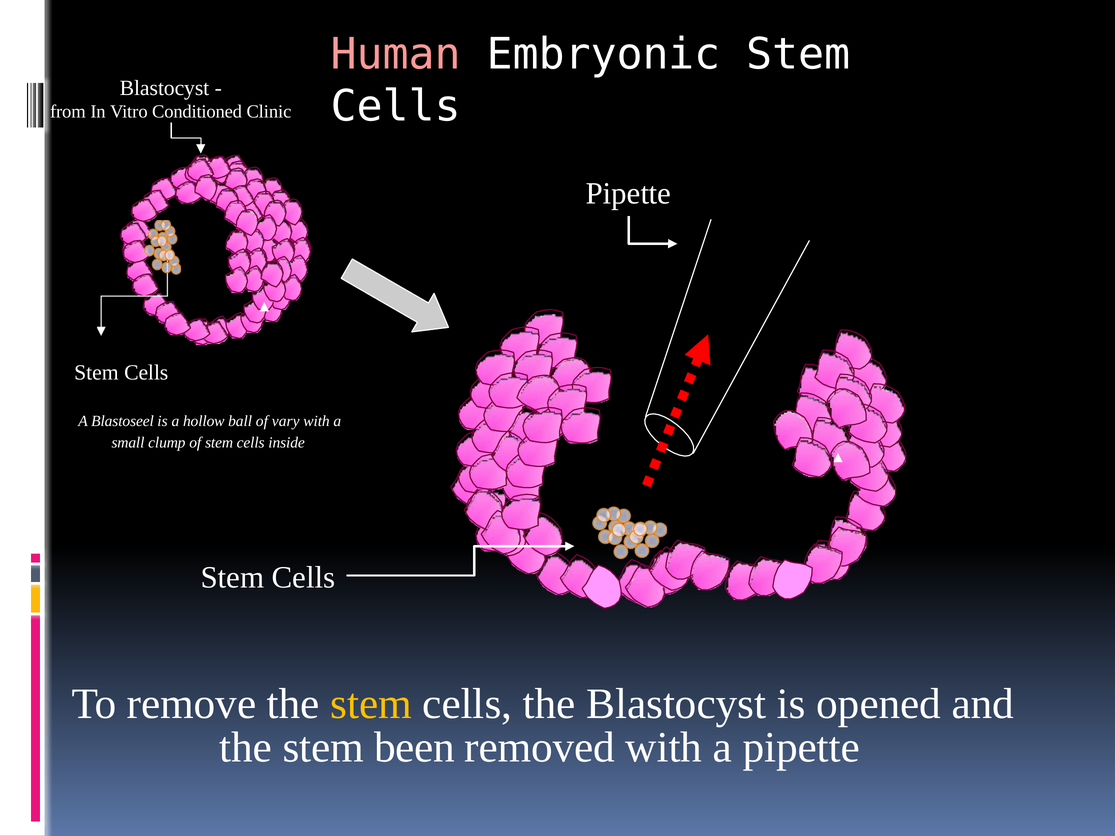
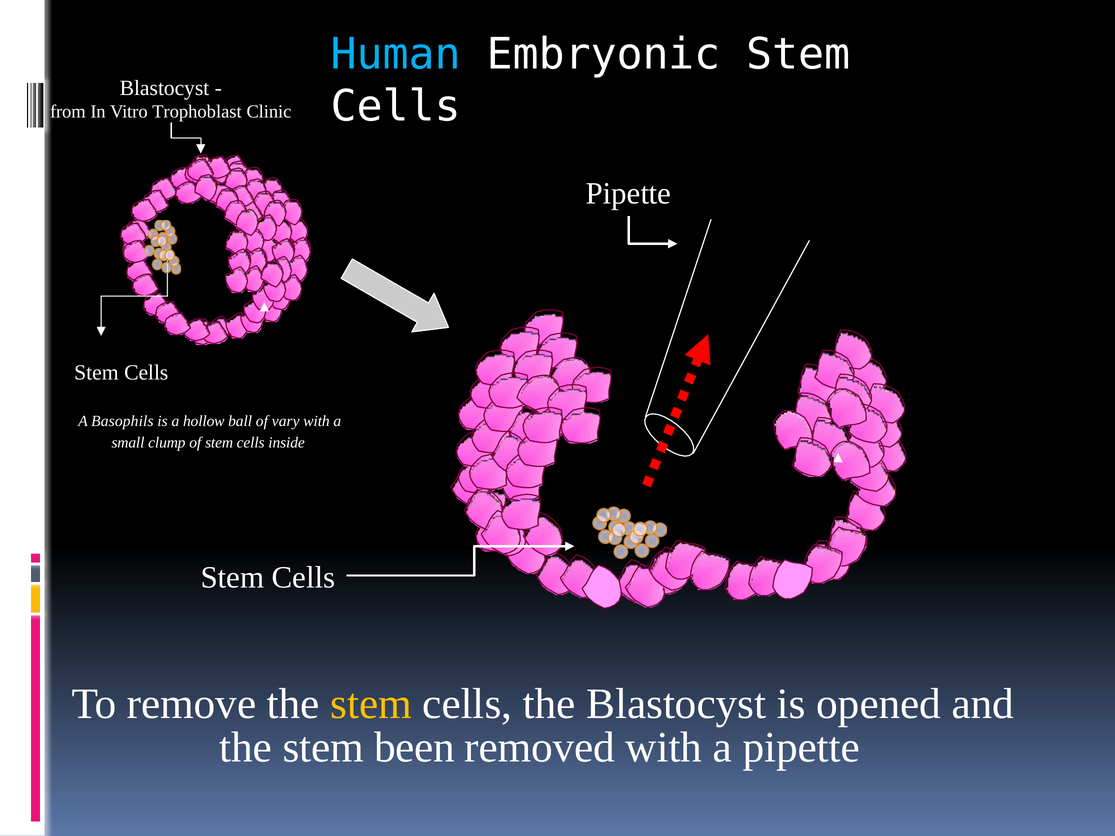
Human colour: pink -> light blue (396, 54)
Conditioned: Conditioned -> Trophoblast (197, 112)
Blastoseel: Blastoseel -> Basophils (122, 421)
